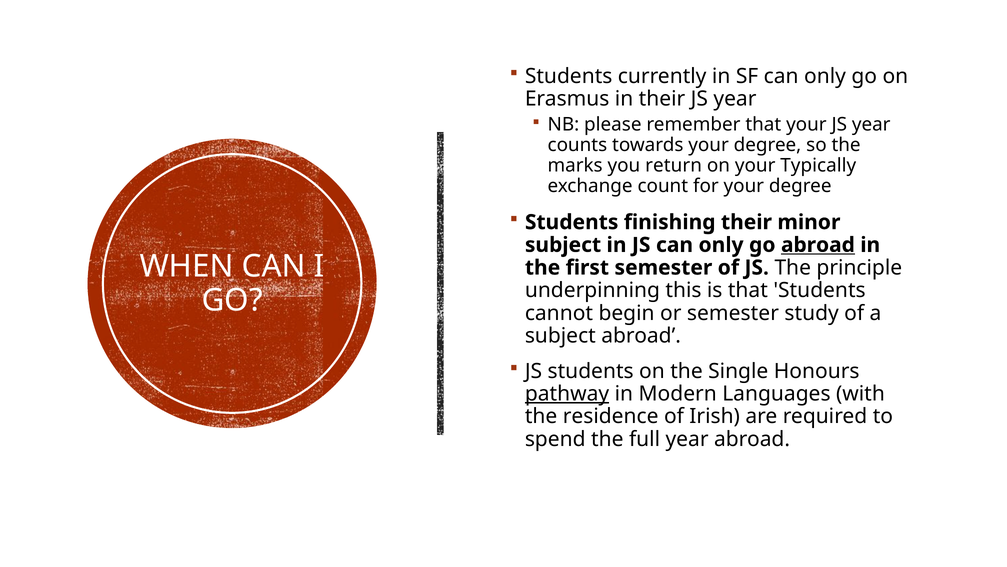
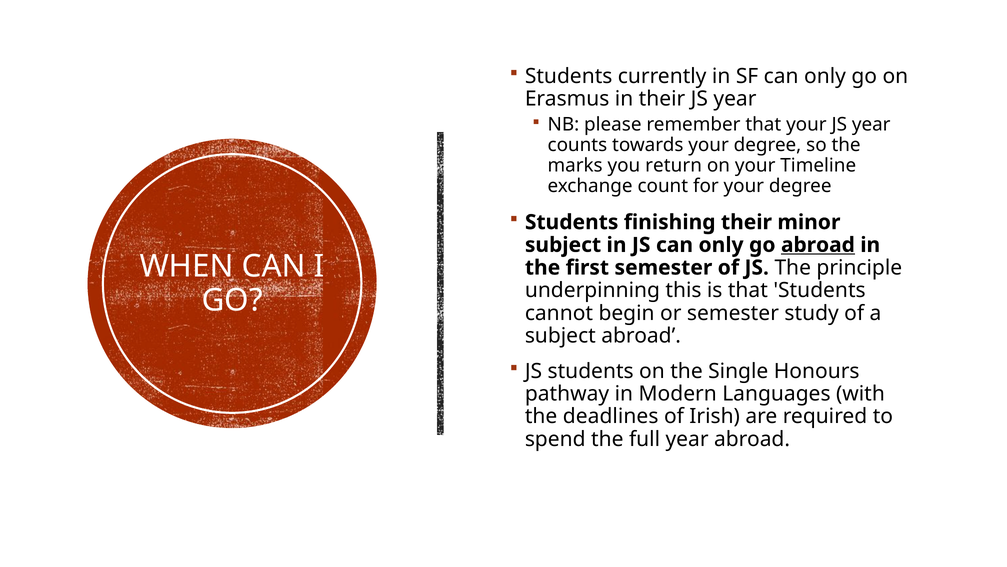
Typically: Typically -> Timeline (818, 165)
pathway underline: present -> none (567, 393)
residence: residence -> deadlines (611, 416)
